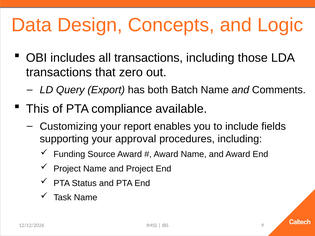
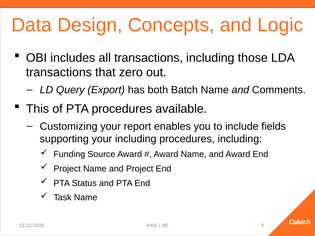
PTA compliance: compliance -> procedures (122, 109)
your approval: approval -> including (136, 139)
